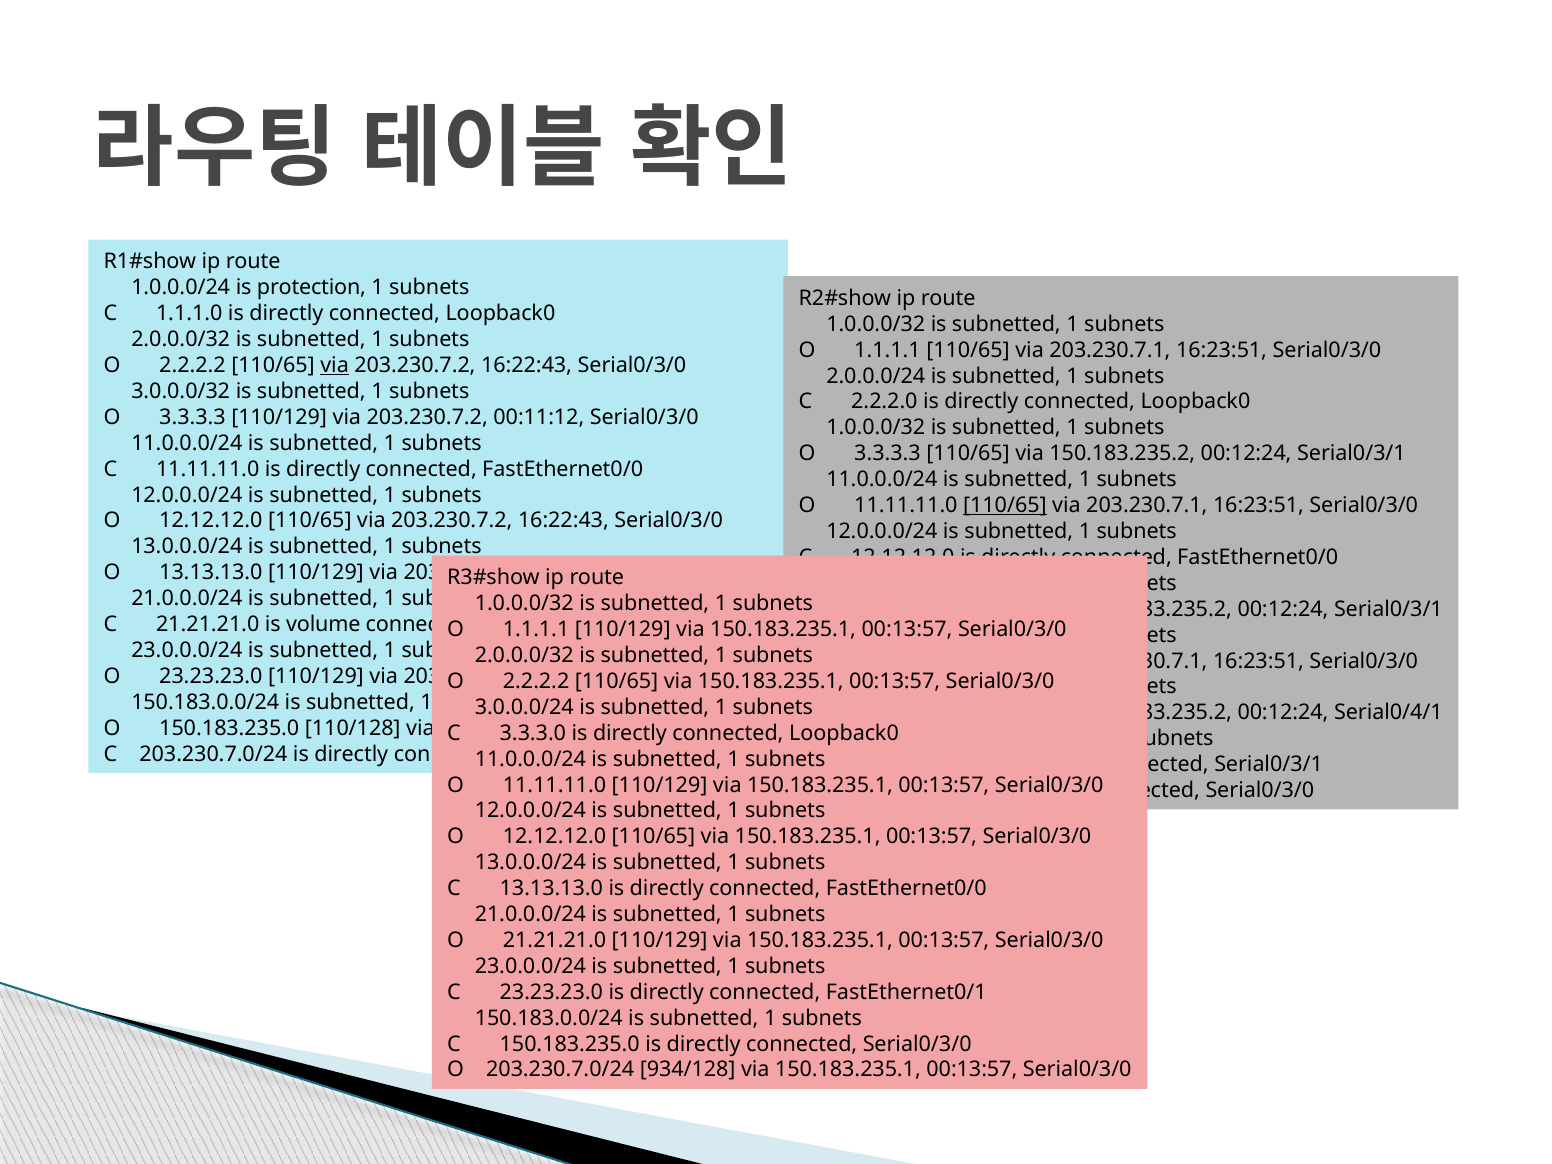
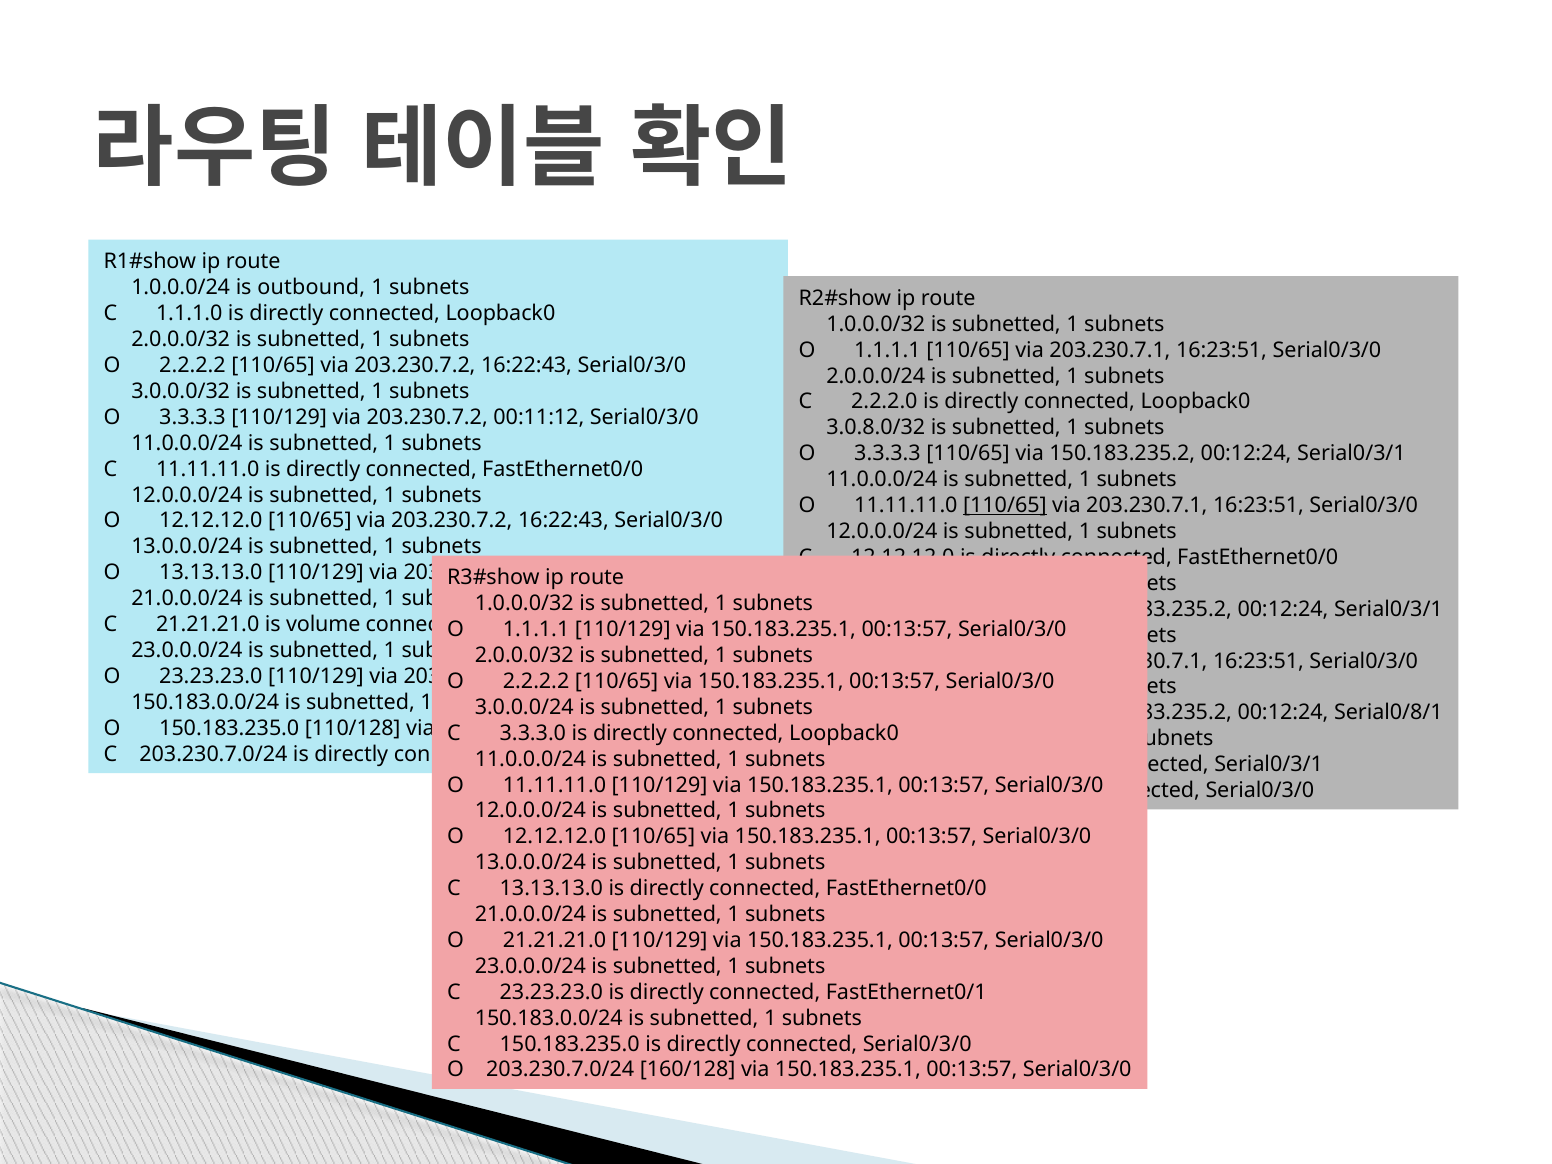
protection: protection -> outbound (311, 288)
via underline: present -> none (335, 365)
1.0.0.0/32: 1.0.0.0/32 -> 3.0.8.0/32 (876, 428)
Serial0/4/1: Serial0/4/1 -> Serial0/8/1 (1388, 713)
934/128: 934/128 -> 160/128 (688, 1070)
